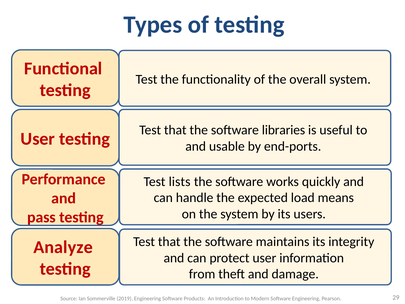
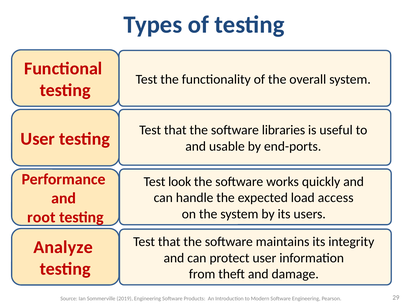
lists: lists -> look (180, 181)
means: means -> access (336, 198)
pass: pass -> root (41, 217)
